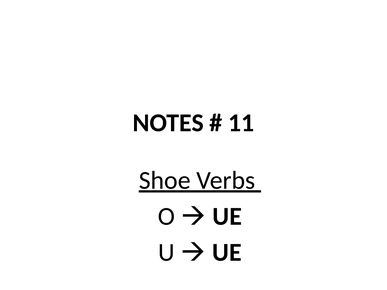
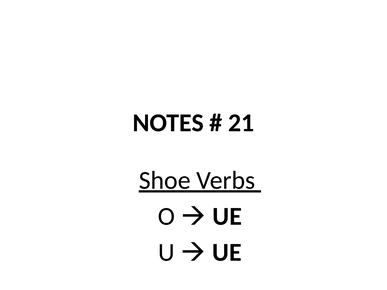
11: 11 -> 21 (241, 123)
